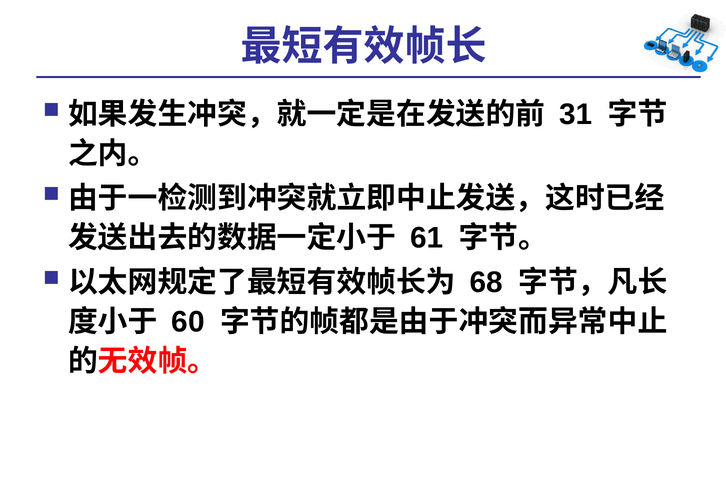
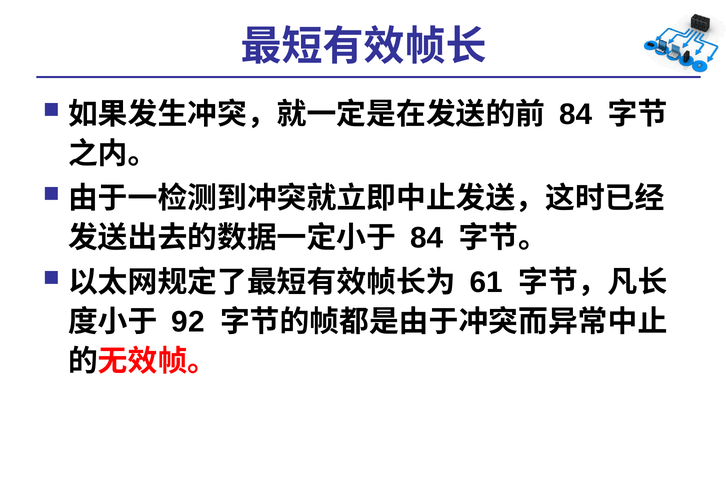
31: 31 -> 84 (576, 115)
61: 61 -> 84 (427, 238)
68: 68 -> 61 (486, 283)
60: 60 -> 92 (188, 322)
